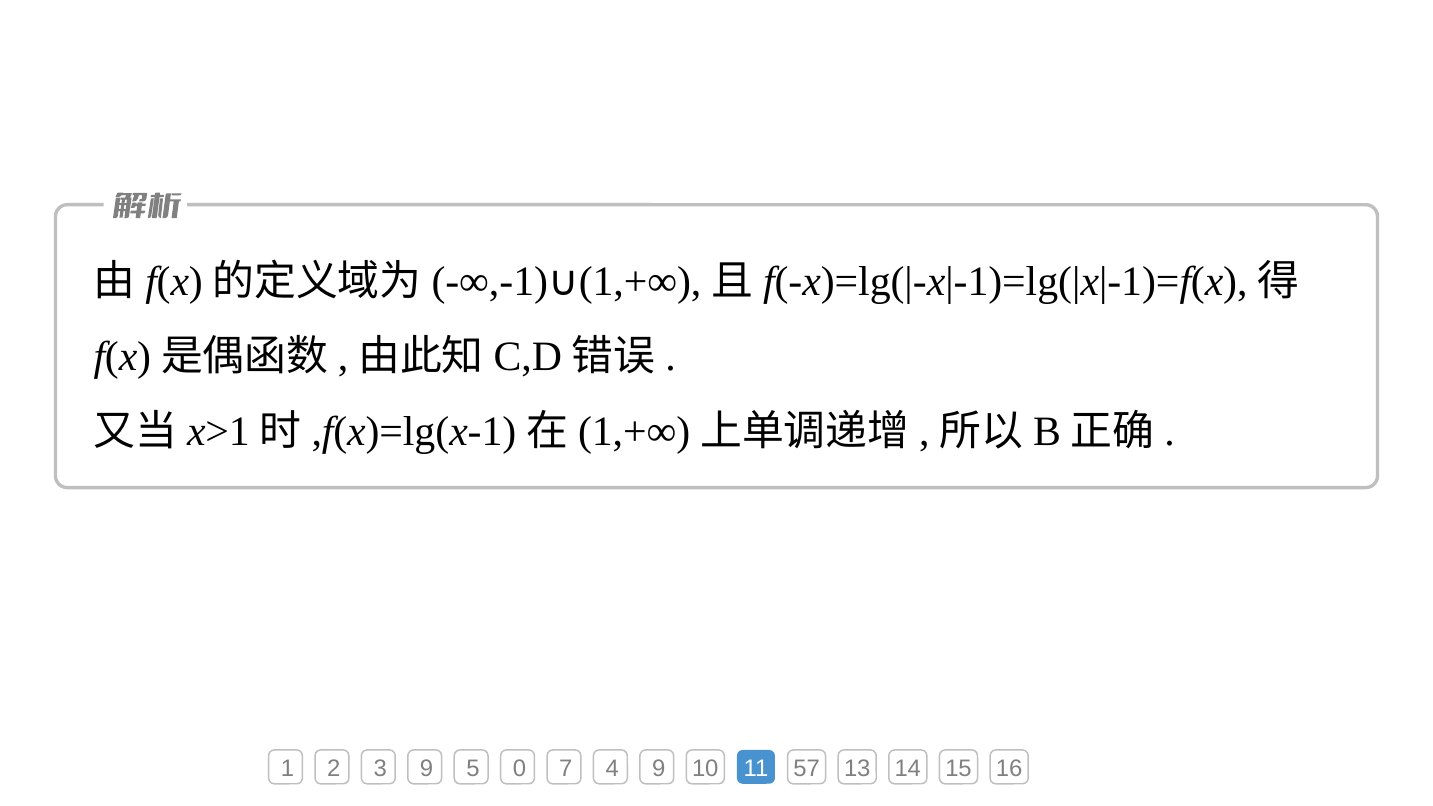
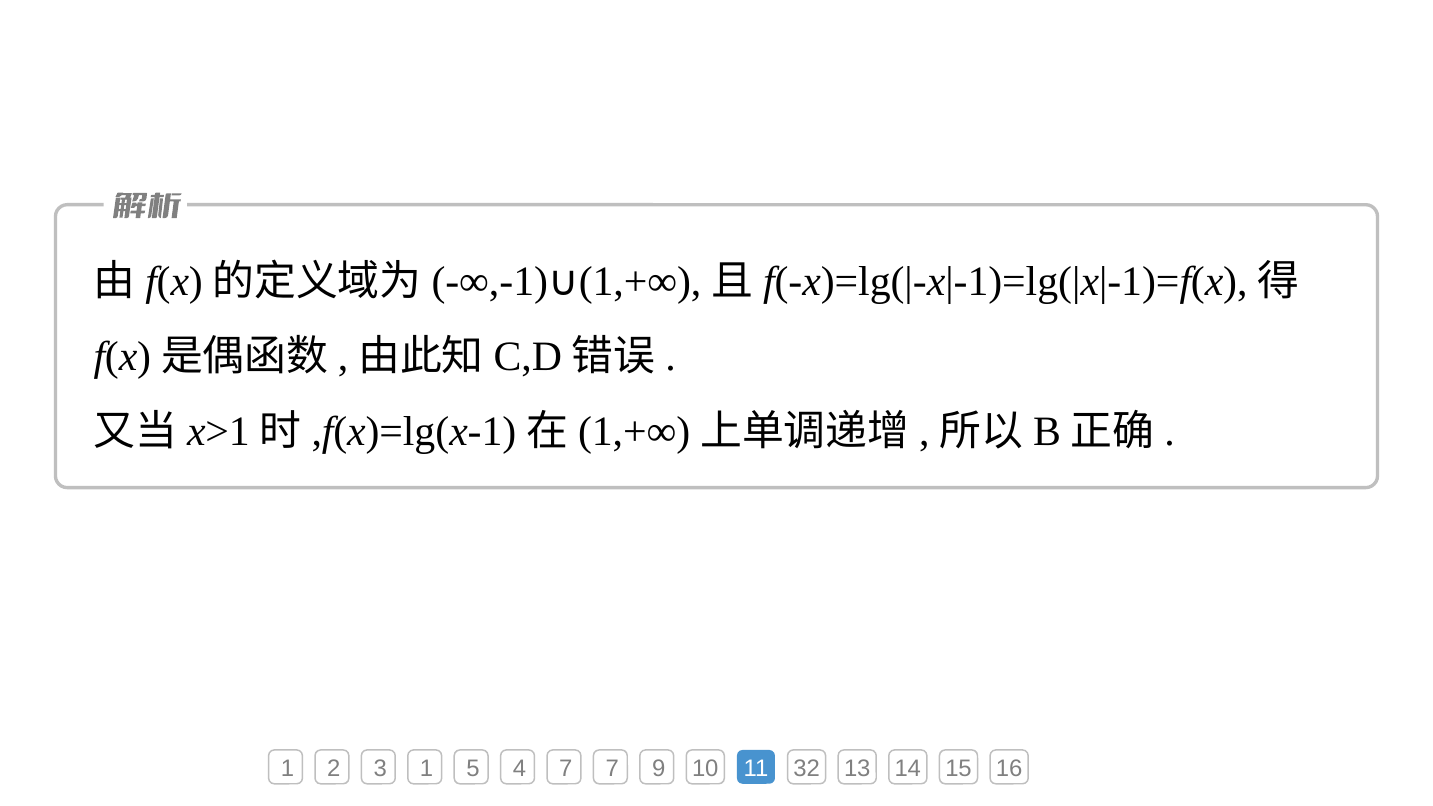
3 9: 9 -> 1 (427, 769)
0: 0 -> 4 (519, 769)
7 4: 4 -> 7 (612, 769)
57: 57 -> 32 (807, 769)
